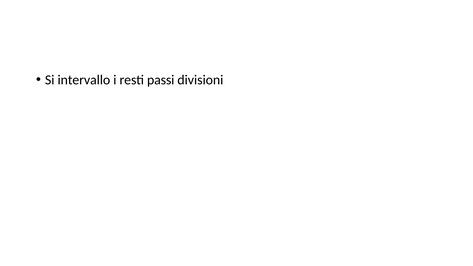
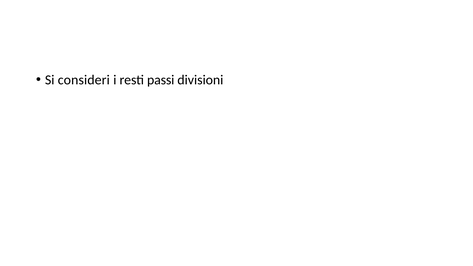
intervallo: intervallo -> consideri (84, 80)
